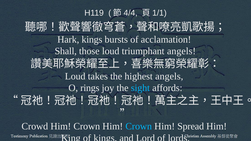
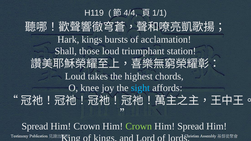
triumphant angels: angels -> station (181, 51)
highest angels: angels -> chords (169, 76)
rings: rings -> knee (90, 88)
Crowd: Crowd -> Spread (35, 127)
Crown colour: light blue -> light green (139, 127)
